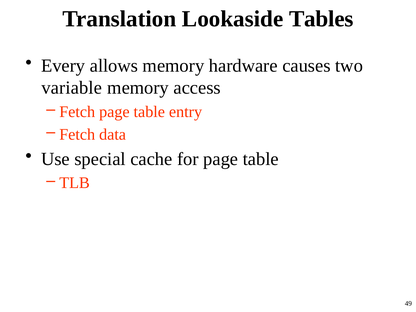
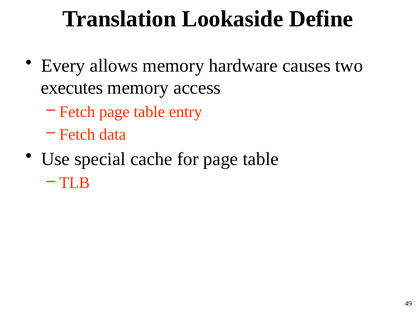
Tables: Tables -> Define (321, 19)
variable: variable -> executes (72, 88)
